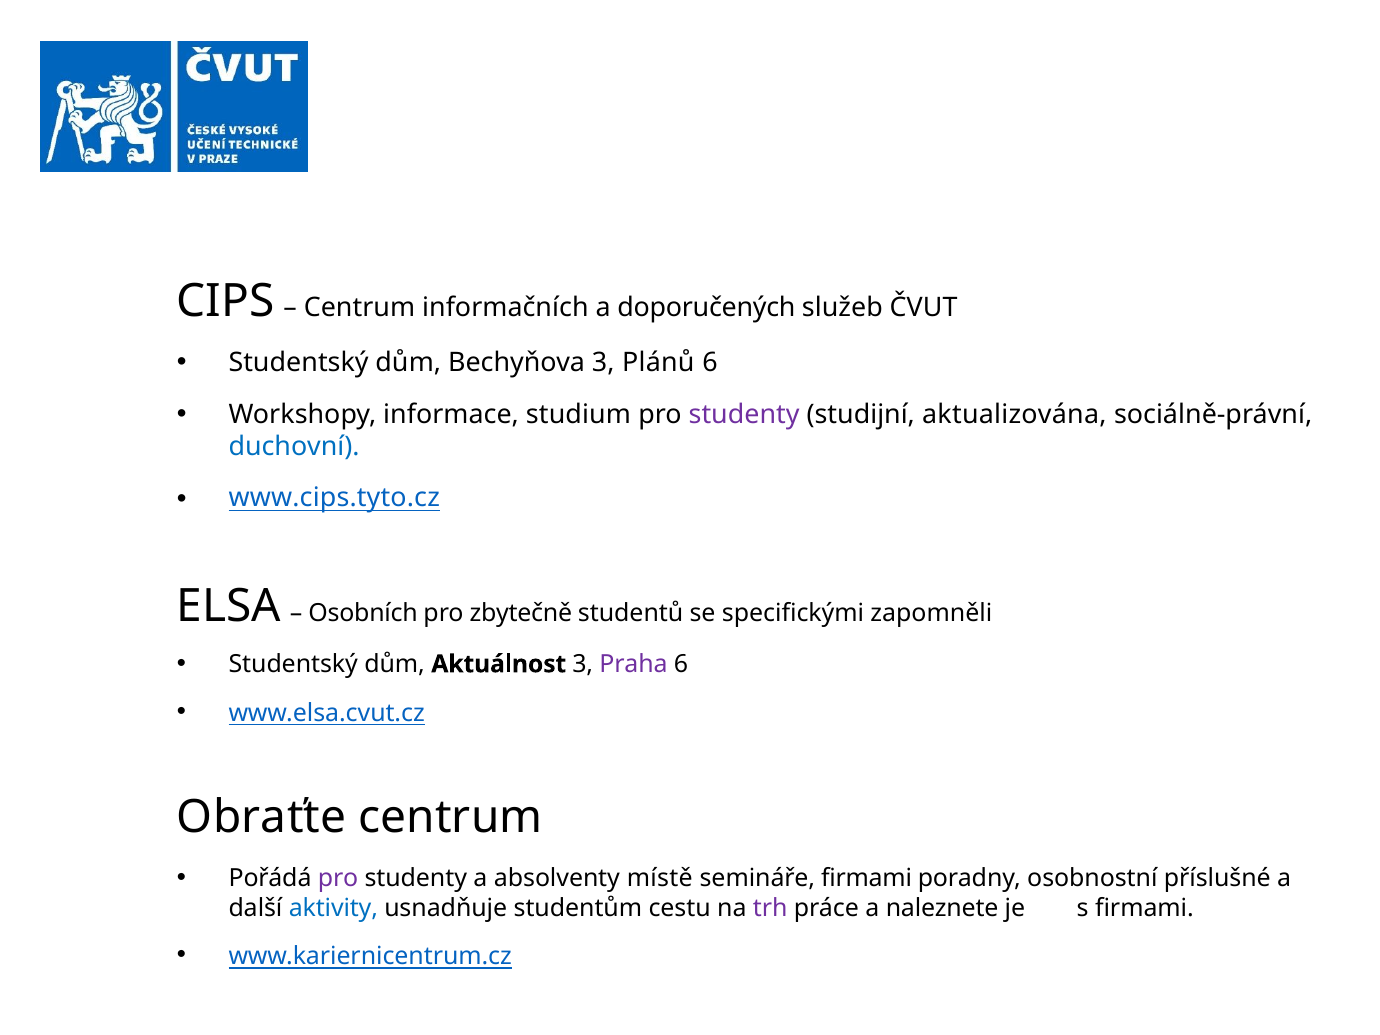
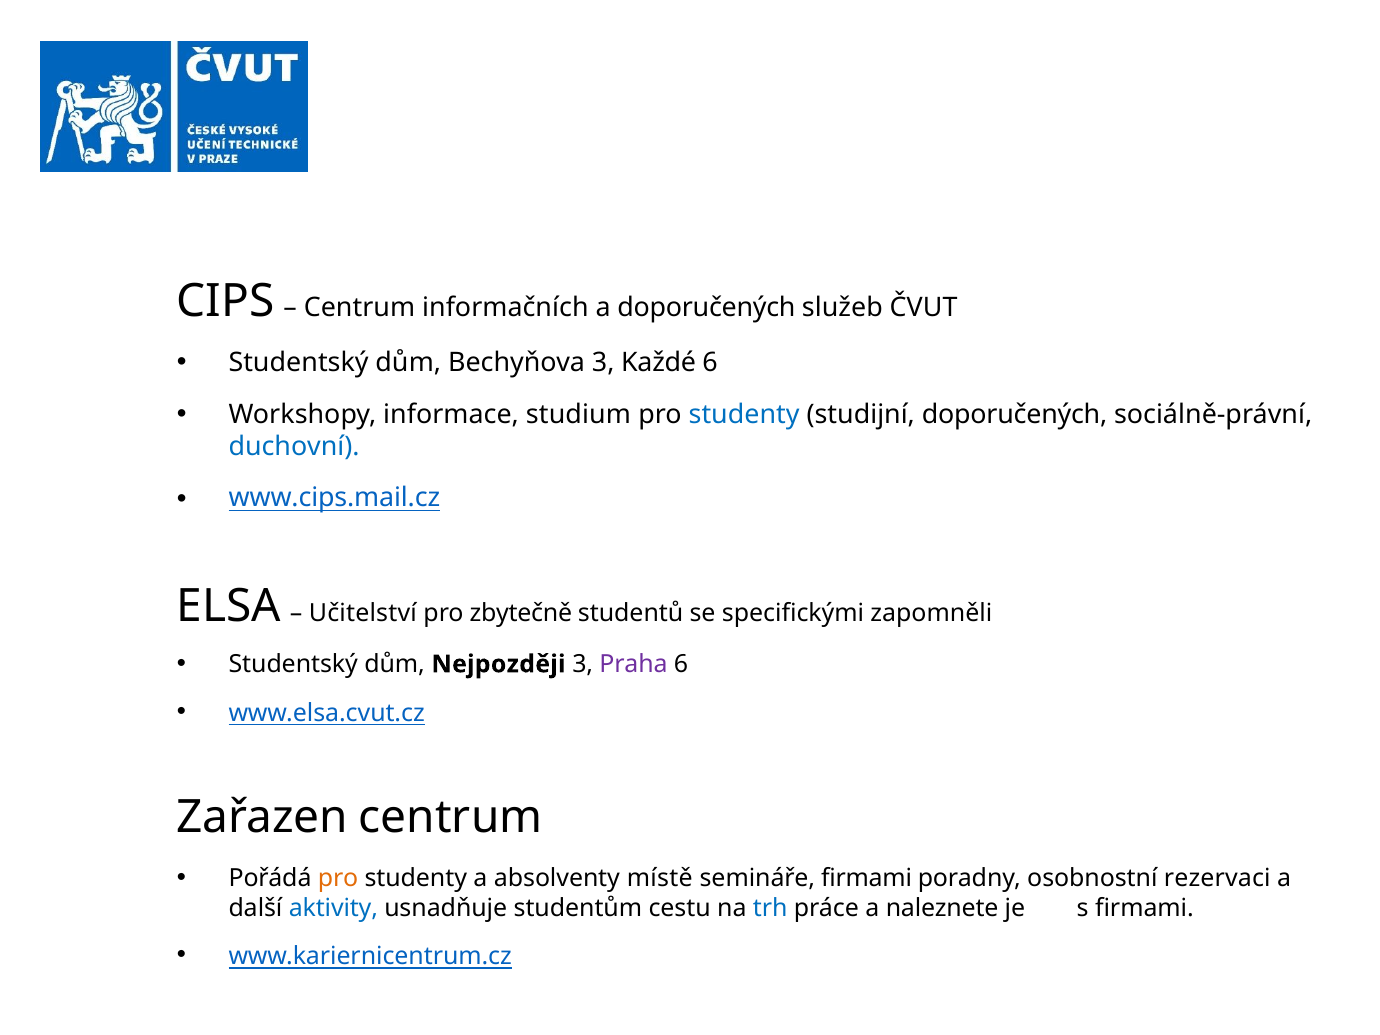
Plánů: Plánů -> Každé (659, 363)
studenty colour: purple -> blue (744, 414)
studijní aktualizována: aktualizována -> doporučených (1015, 414)
www.cips.tyto.cz: www.cips.tyto.cz -> www.cips.mail.cz (334, 498)
Osobních: Osobních -> Učitelství (363, 613)
Aktuálnost: Aktuálnost -> Nejpozději (498, 664)
Obraťte: Obraťte -> Zařazen (262, 817)
pro colour: purple -> orange (338, 878)
příslušné: příslušné -> rezervaci (1217, 878)
trh colour: purple -> blue (770, 908)
